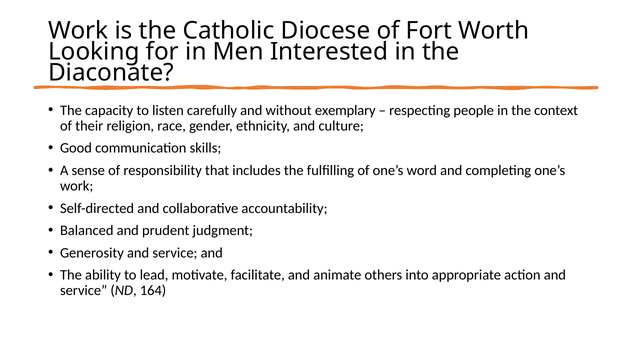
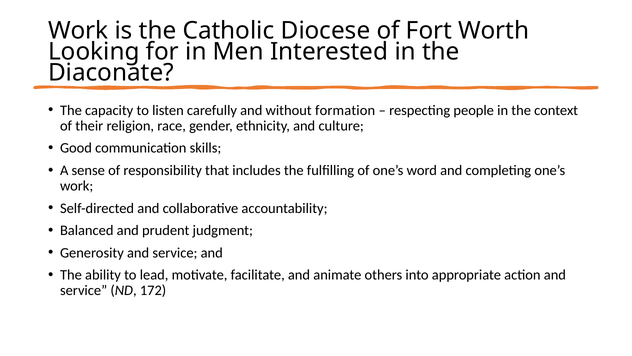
exemplary: exemplary -> formation (345, 110)
164: 164 -> 172 (153, 290)
